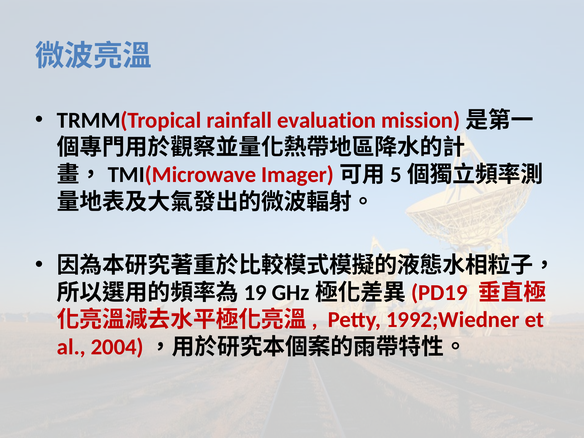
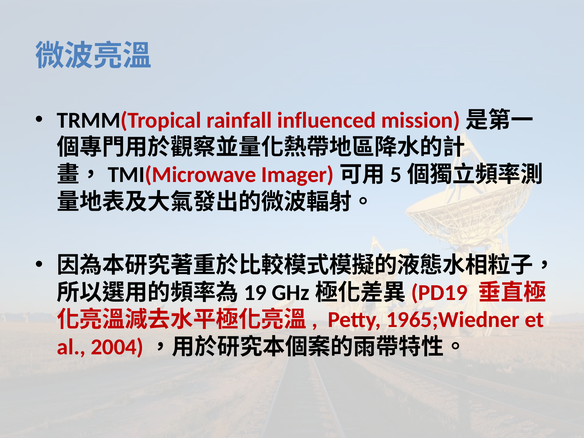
evaluation: evaluation -> influenced (327, 120)
1992;Wiedner: 1992;Wiedner -> 1965;Wiedner (453, 320)
